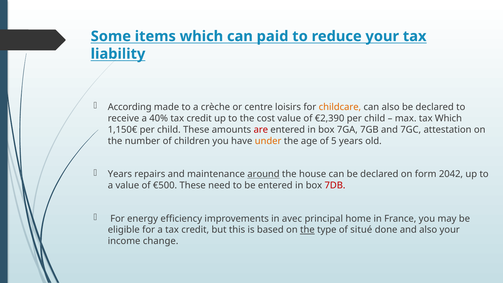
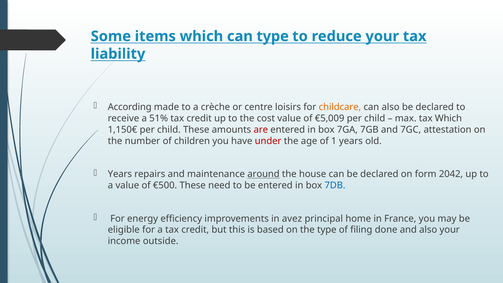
can paid: paid -> type (273, 36)
40%: 40% -> 51% (159, 118)
€2,390: €2,390 -> €5,009 (330, 118)
under colour: orange -> red (268, 141)
5: 5 -> 1 (334, 141)
7DB colour: red -> blue (335, 185)
avec: avec -> avez (292, 219)
the underline: present -> none (307, 230)
situé: situé -> filing (361, 230)
change: change -> outside (161, 241)
